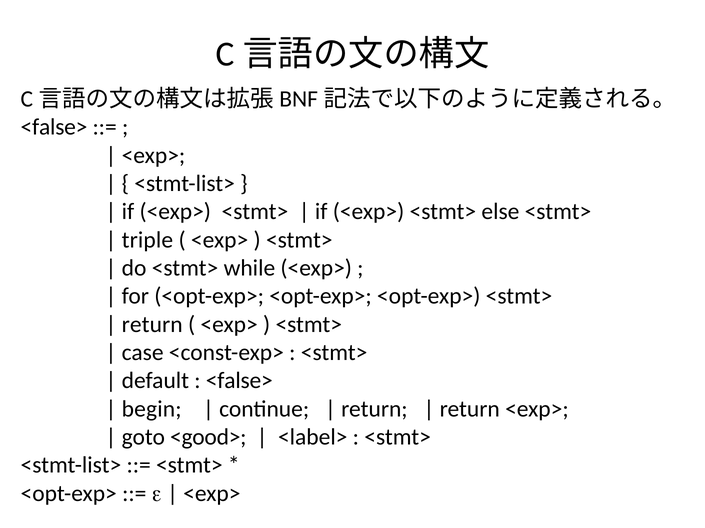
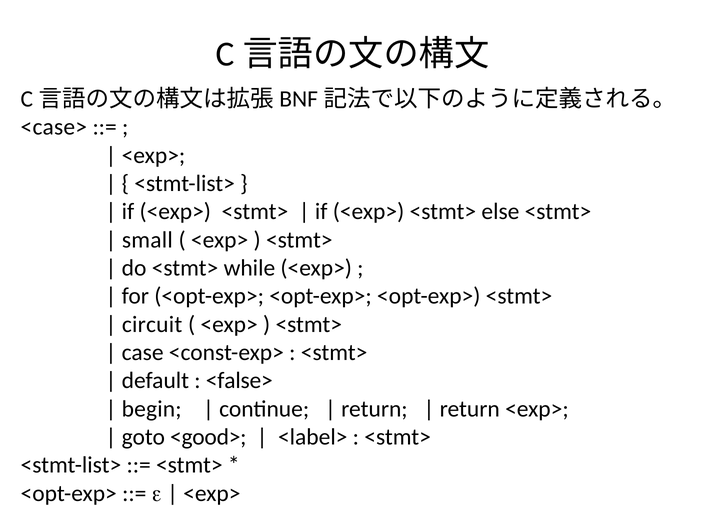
<false>: <false> -> <case> (54, 127)
triple: triple -> small (147, 240)
return: return -> circuit (152, 325)
